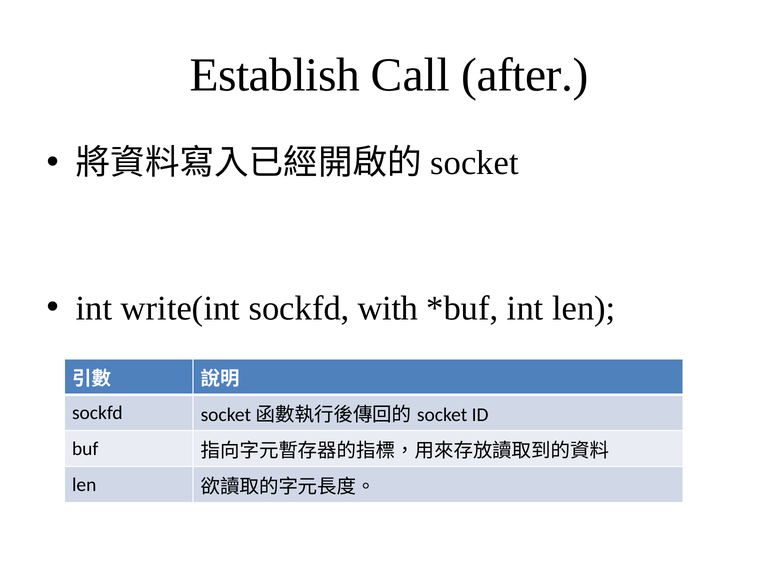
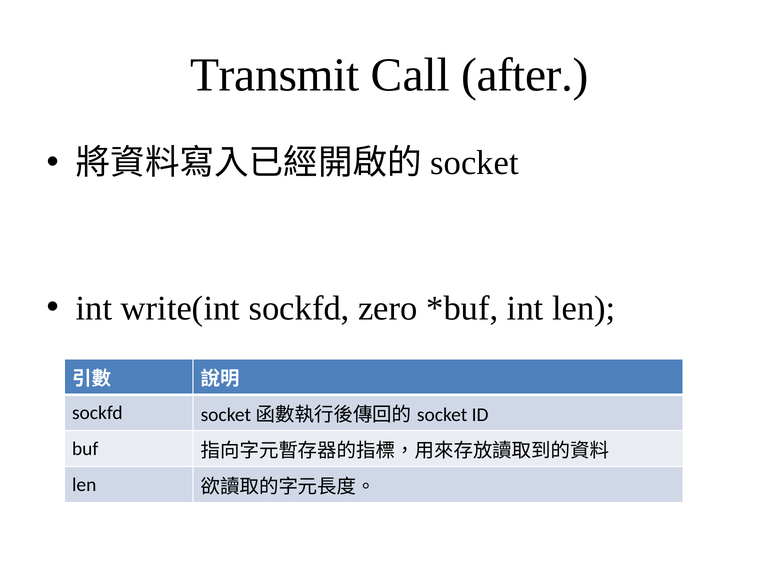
Establish: Establish -> Transmit (275, 75)
with: with -> zero (388, 308)
